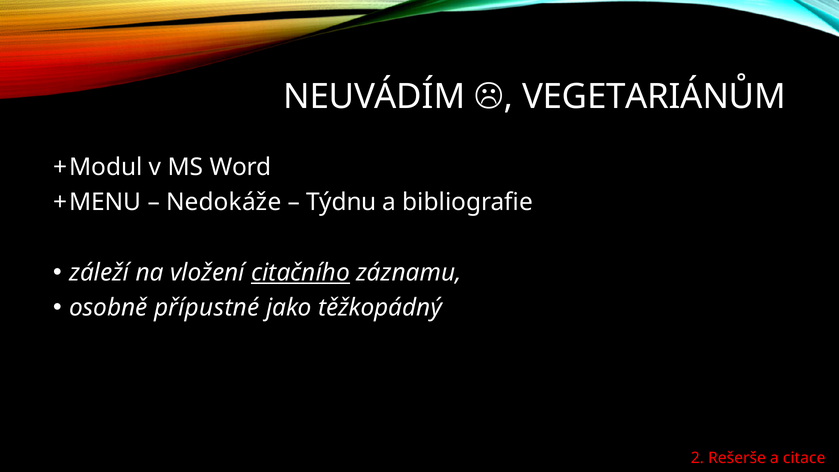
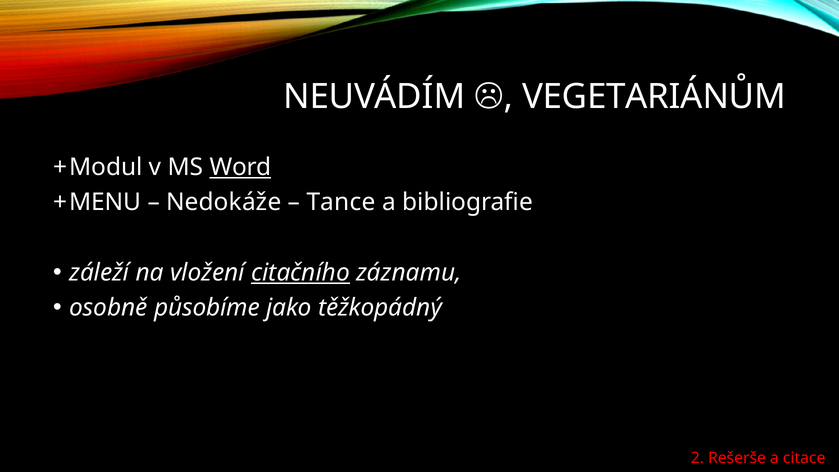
Word underline: none -> present (240, 167)
Týdnu: Týdnu -> Tance (341, 202)
přípustné: přípustné -> působíme (207, 308)
